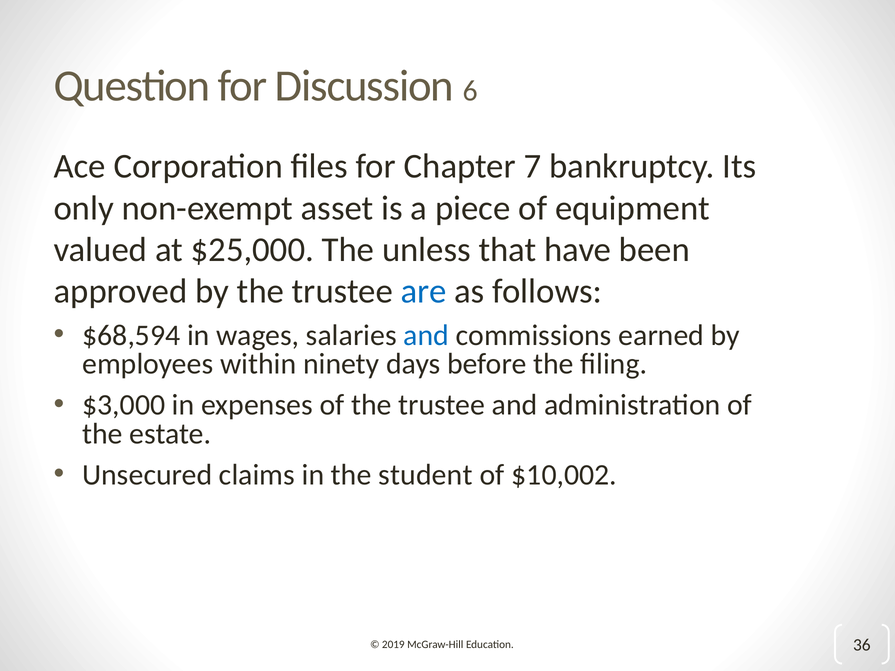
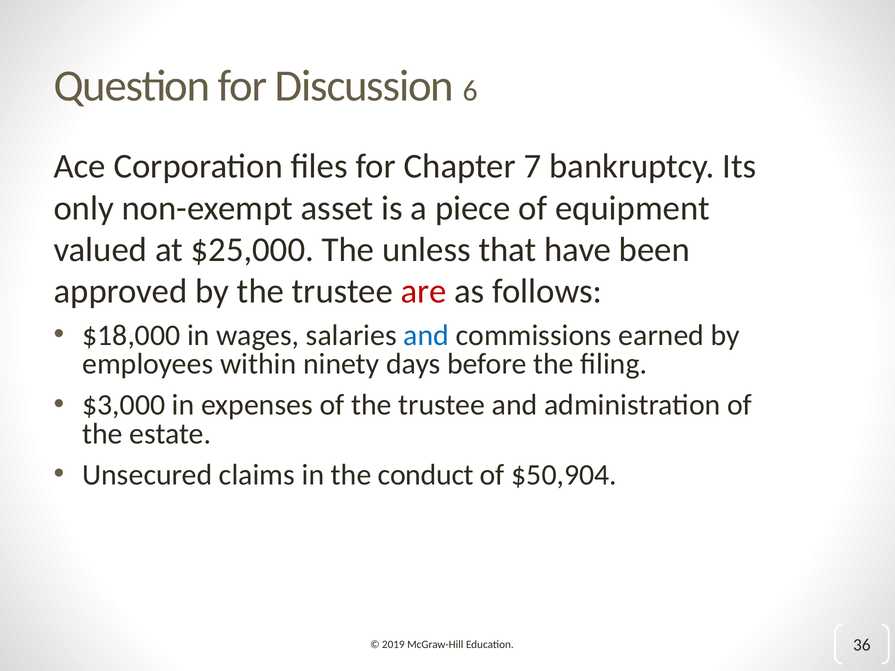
are colour: blue -> red (424, 292)
$68,594: $68,594 -> $18,000 (131, 335)
student: student -> conduct (426, 475)
$10,002: $10,002 -> $50,904 (564, 475)
